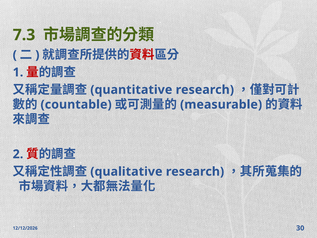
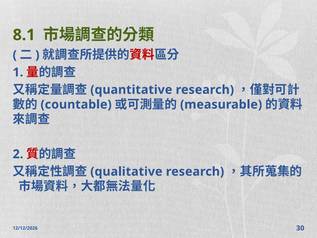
7.3: 7.3 -> 8.1 (24, 35)
